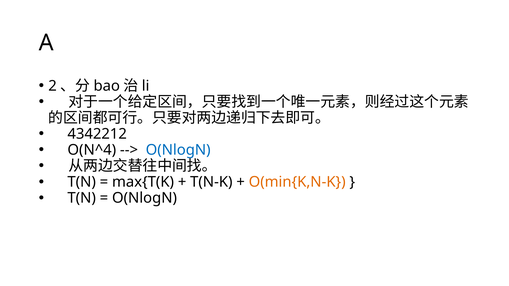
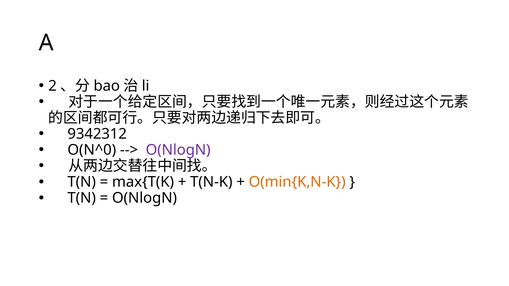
4342212: 4342212 -> 9342312 (97, 134)
O(N^4: O(N^4 -> O(N^0 (92, 150)
O(NlogN colour: blue -> purple (178, 150)
